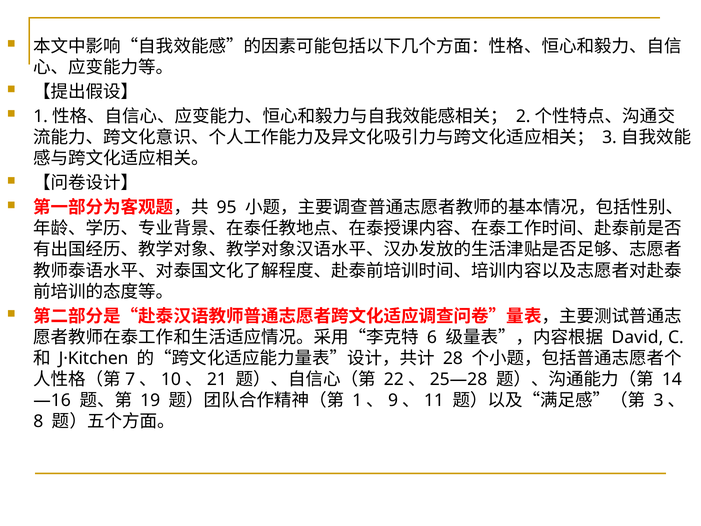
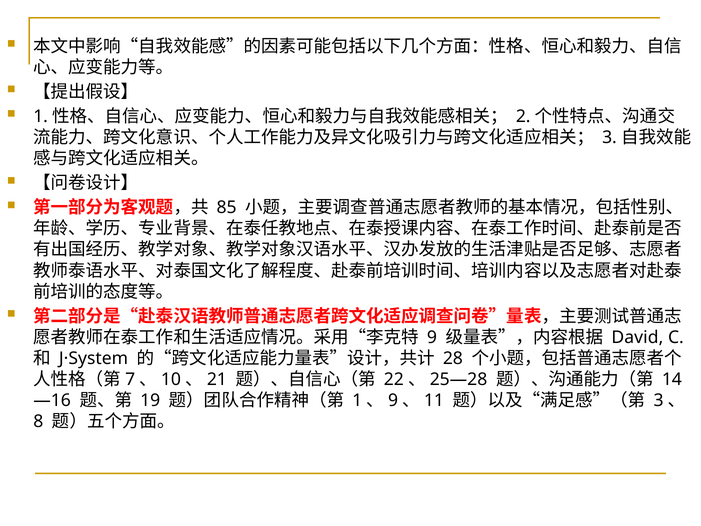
95: 95 -> 85 (227, 207)
6: 6 -> 9 (432, 337)
J·Kitchen: J·Kitchen -> J·System (93, 358)
